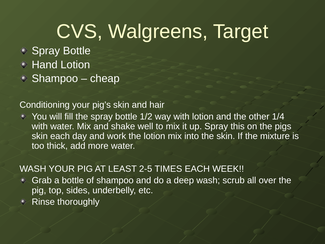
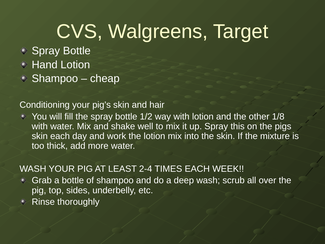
1/4: 1/4 -> 1/8 (278, 116)
2-5: 2-5 -> 2-4 (146, 169)
